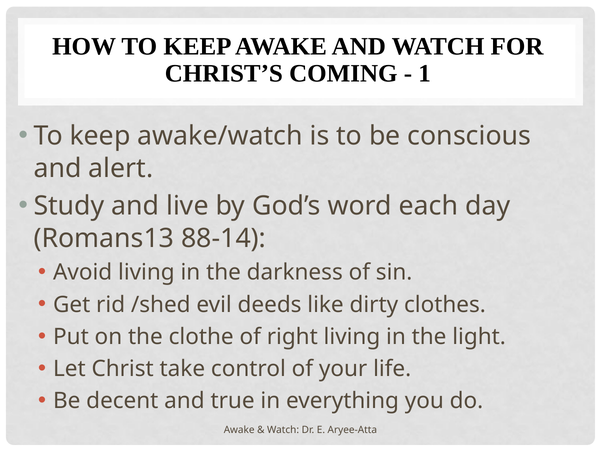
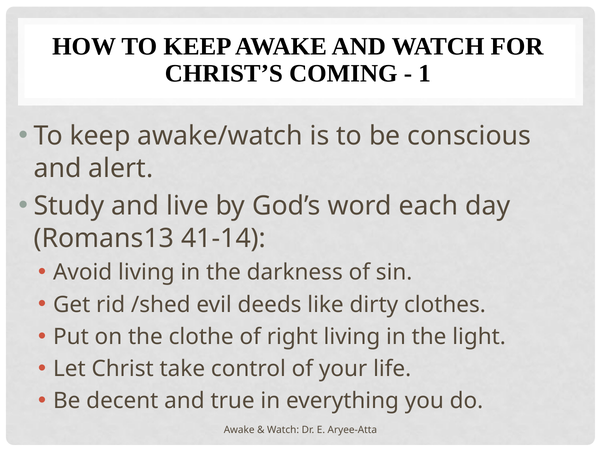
88-14: 88-14 -> 41-14 (224, 238)
